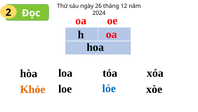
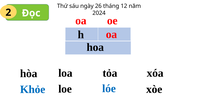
Khỏe colour: orange -> blue (33, 89)
